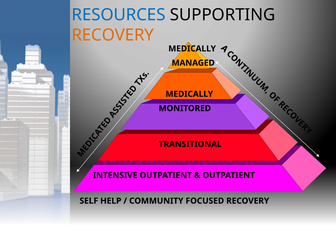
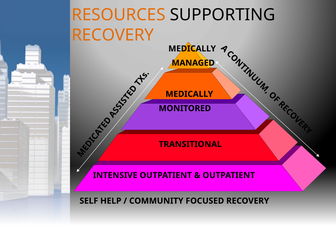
RESOURCES colour: blue -> orange (119, 15)
